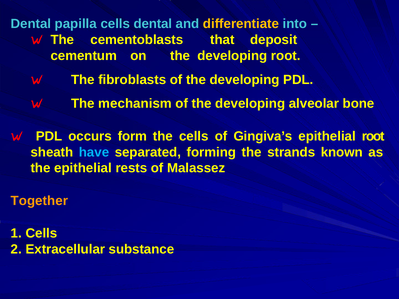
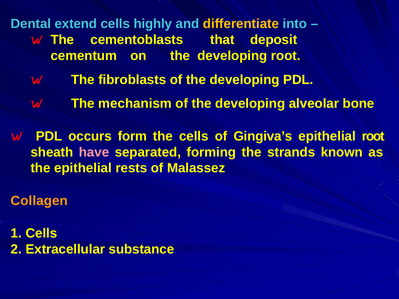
papilla: papilla -> extend (76, 24)
cells dental: dental -> highly (153, 24)
have colour: light blue -> pink (94, 152)
Together: Together -> Collagen (39, 201)
